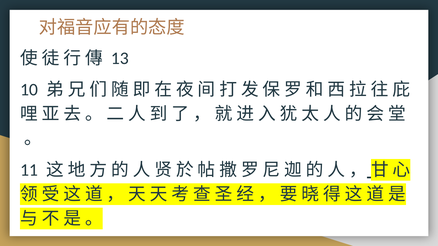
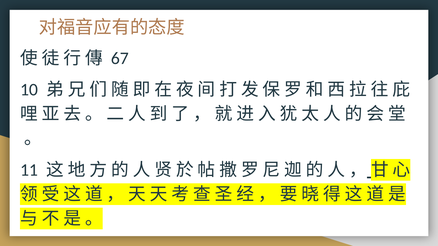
13: 13 -> 67 (120, 58)
